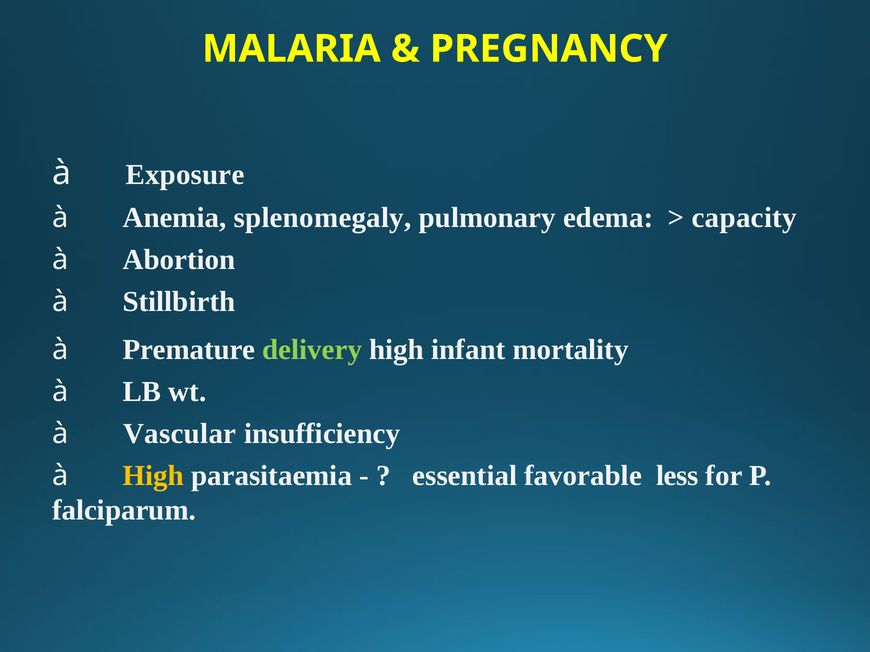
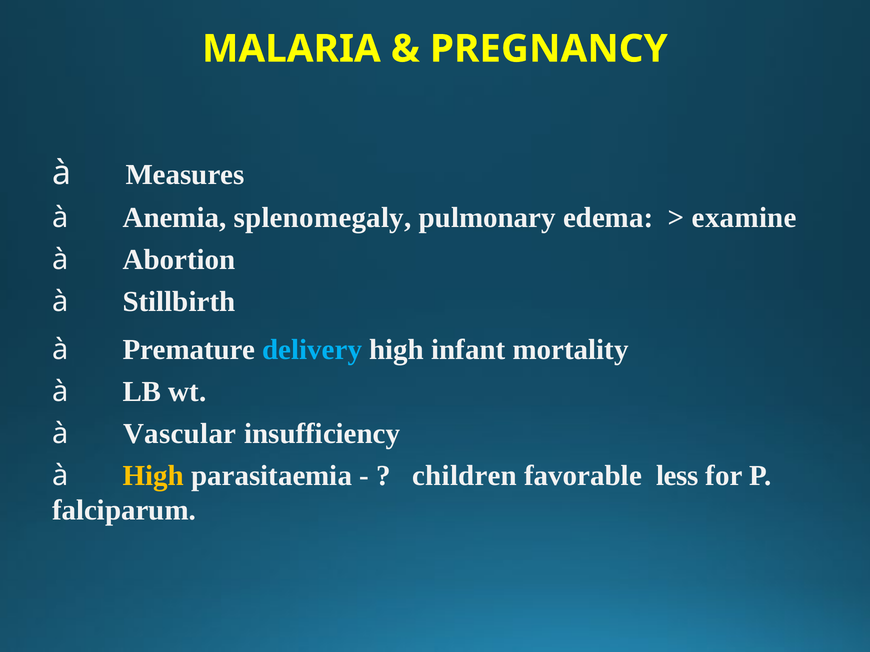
Exposure: Exposure -> Measures (185, 175)
capacity: capacity -> examine (744, 218)
delivery colour: light green -> light blue (312, 350)
essential: essential -> children (465, 476)
